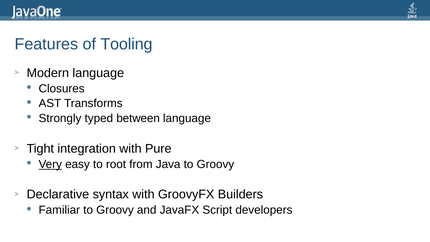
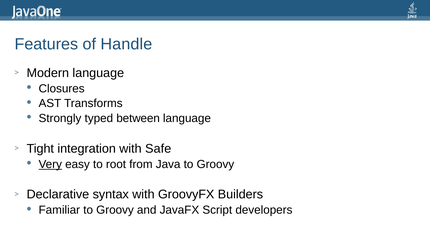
Tooling: Tooling -> Handle (126, 44)
Pure: Pure -> Safe (158, 149)
